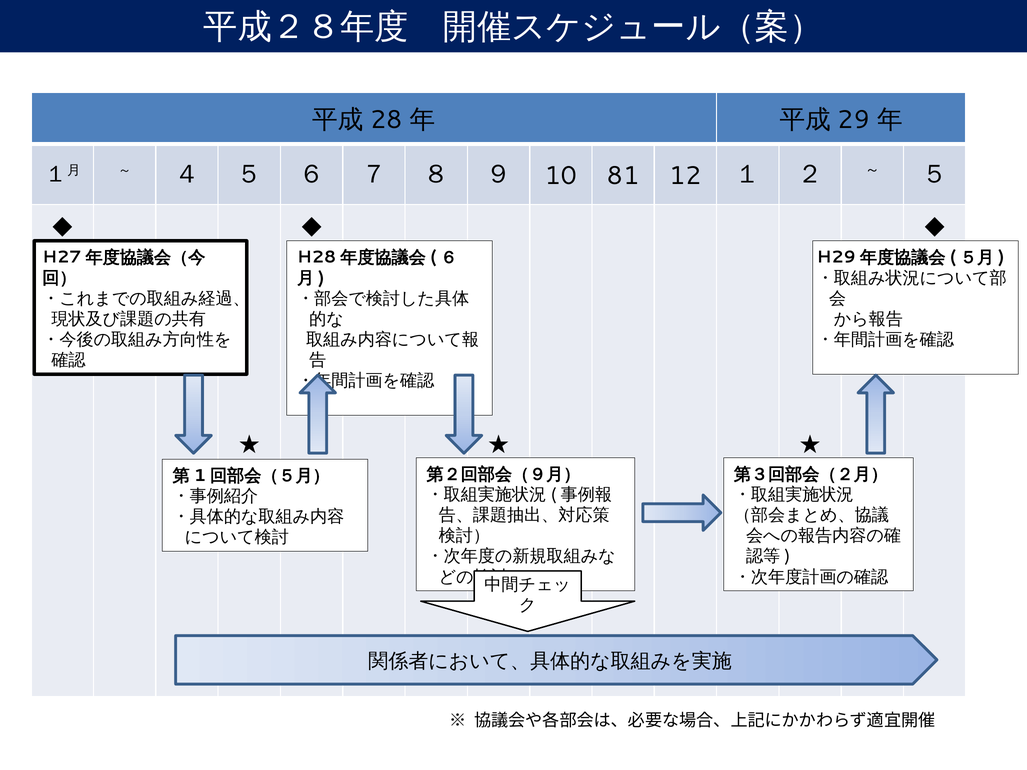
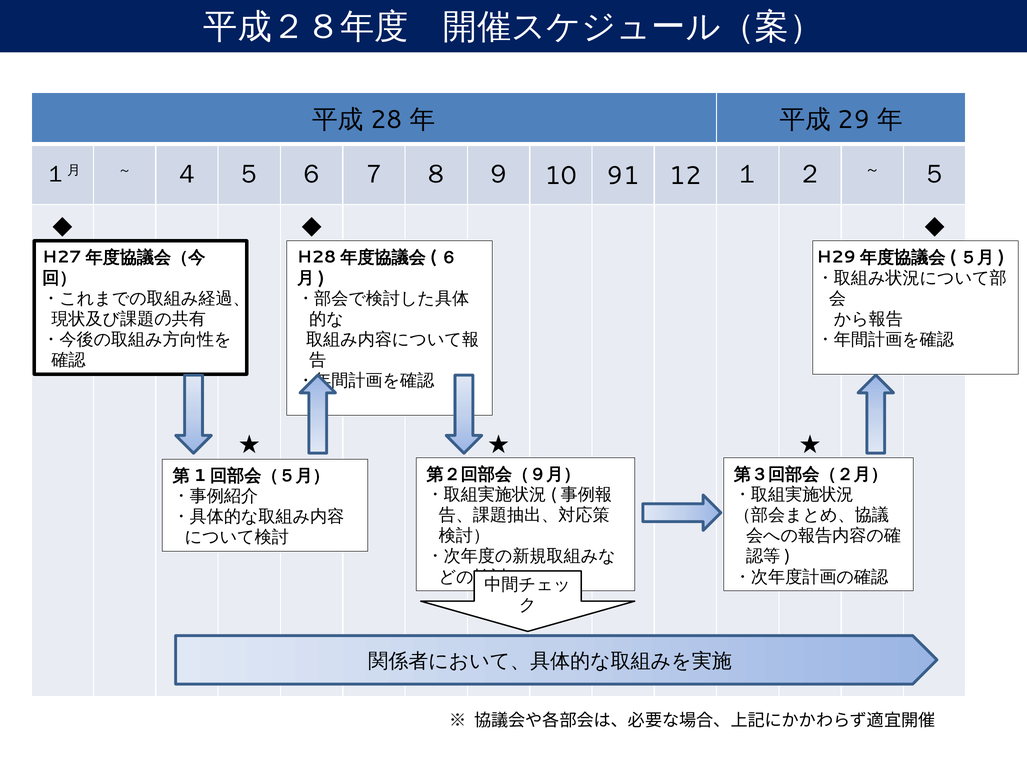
81: 81 -> 91 (623, 176)
